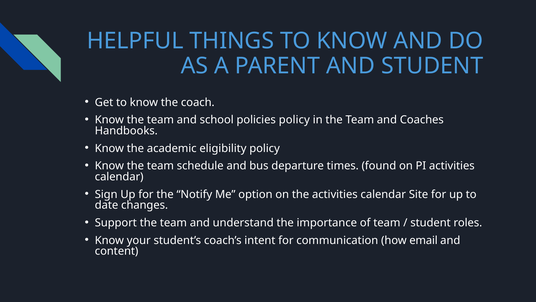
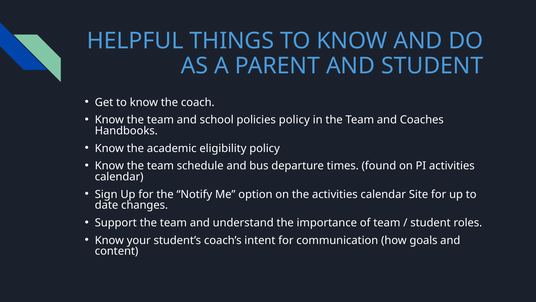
email: email -> goals (423, 240)
